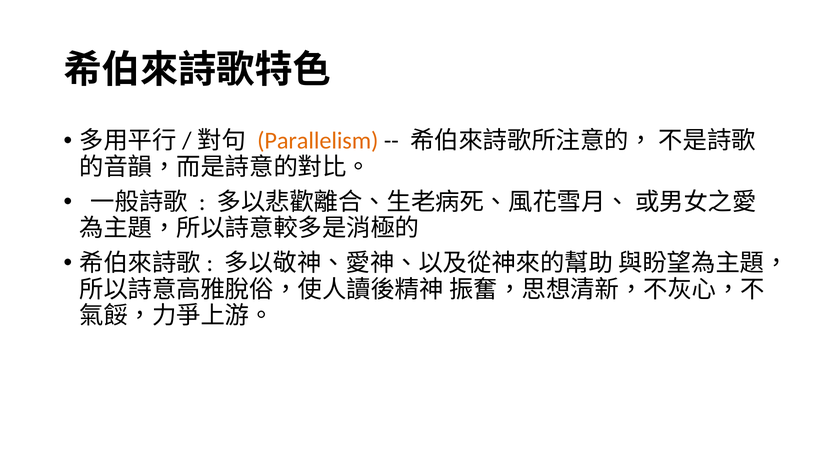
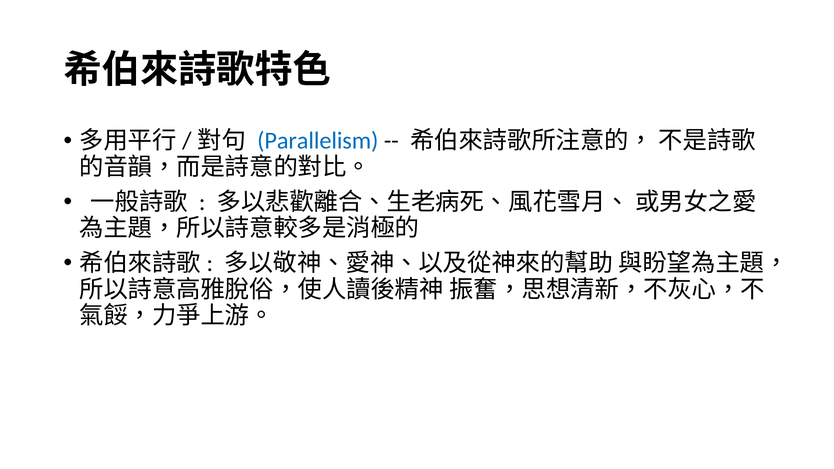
Parallelism colour: orange -> blue (318, 141)
